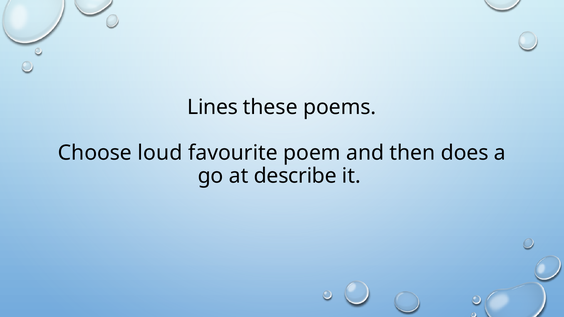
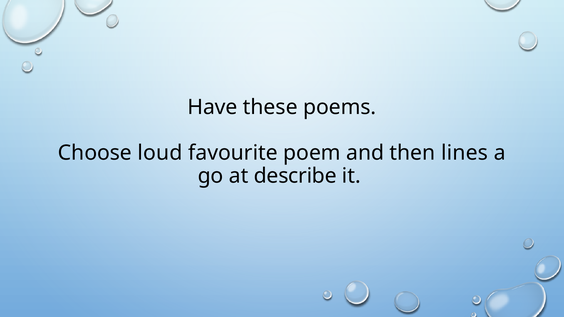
Lines: Lines -> Have (213, 107)
does: does -> lines (464, 153)
